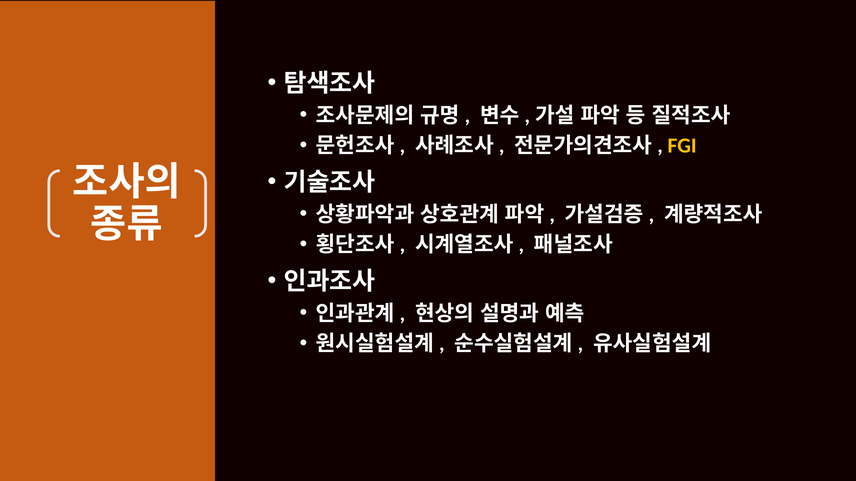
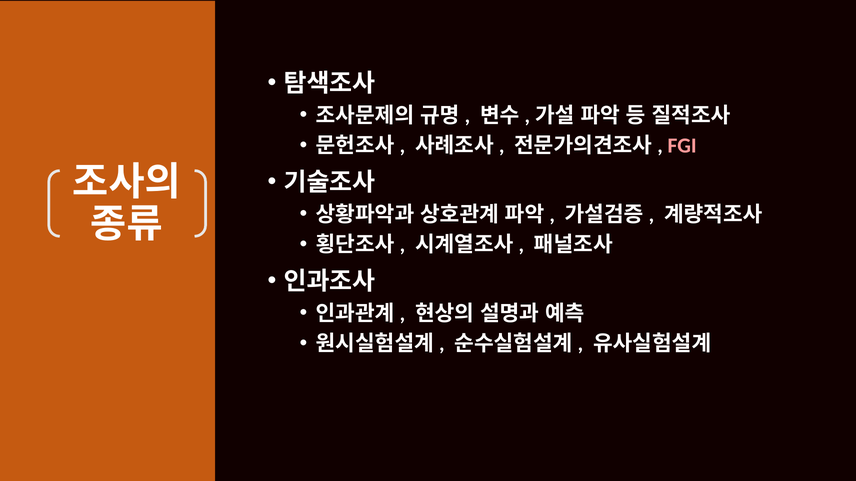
FGI colour: yellow -> pink (682, 146)
